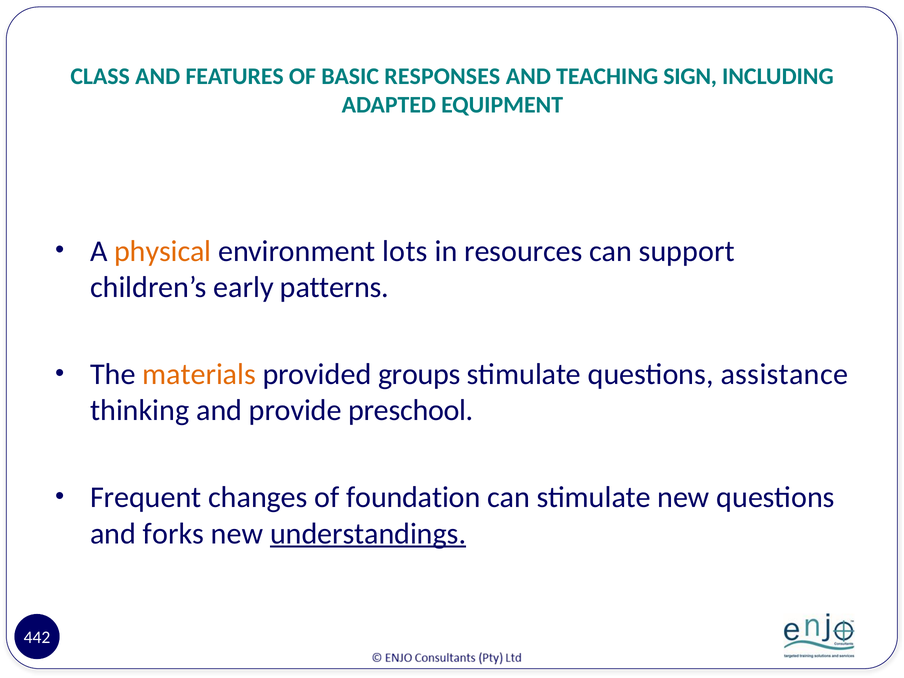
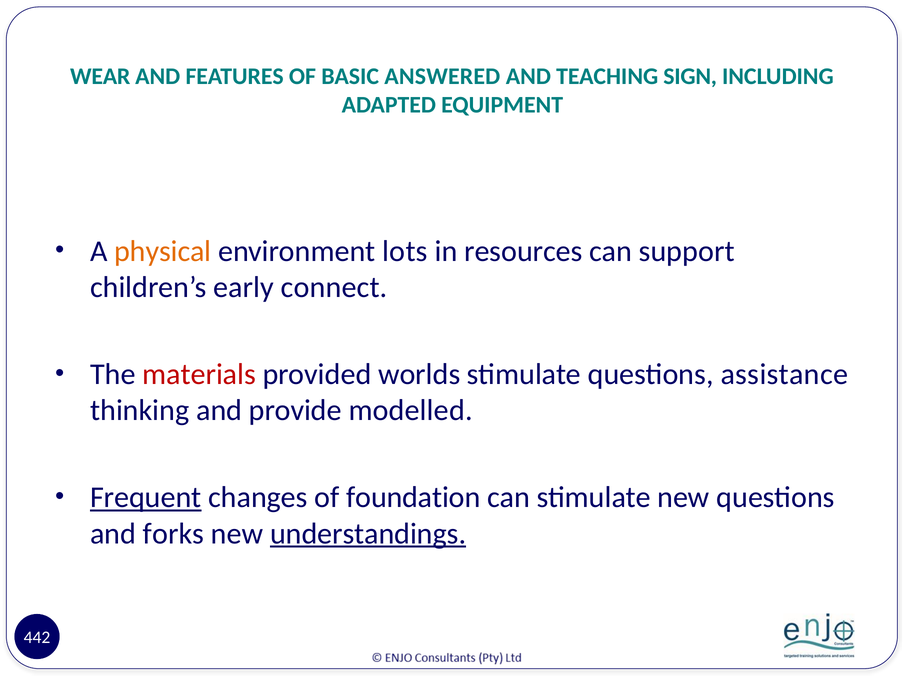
CLASS: CLASS -> WEAR (100, 76)
RESPONSES: RESPONSES -> ANSWERED (442, 76)
patterns: patterns -> connect (334, 287)
materials colour: orange -> red (199, 374)
groups: groups -> worlds (419, 374)
preschool: preschool -> modelled (411, 411)
Frequent underline: none -> present (146, 497)
